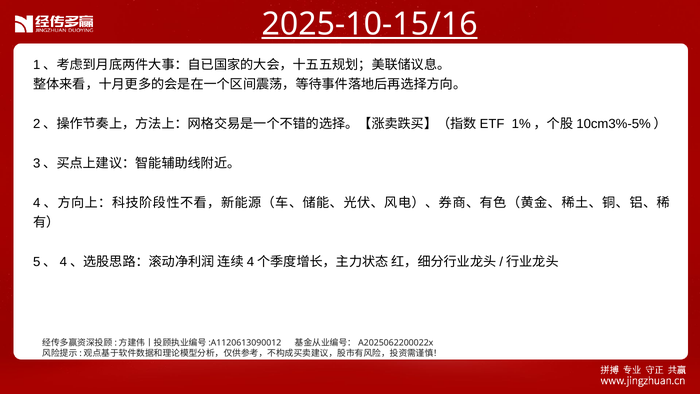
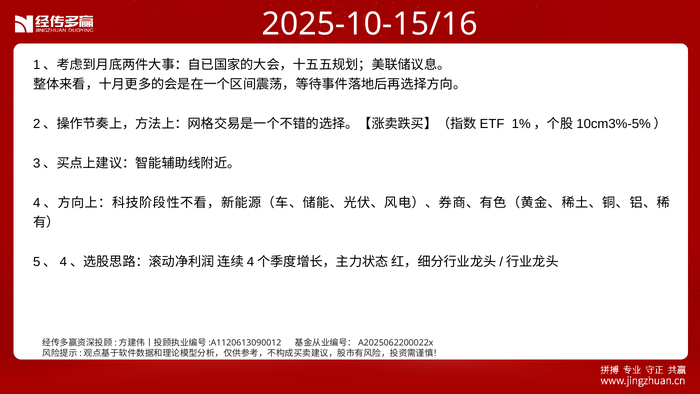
2025-10-15/16 underline: present -> none (370, 24)
